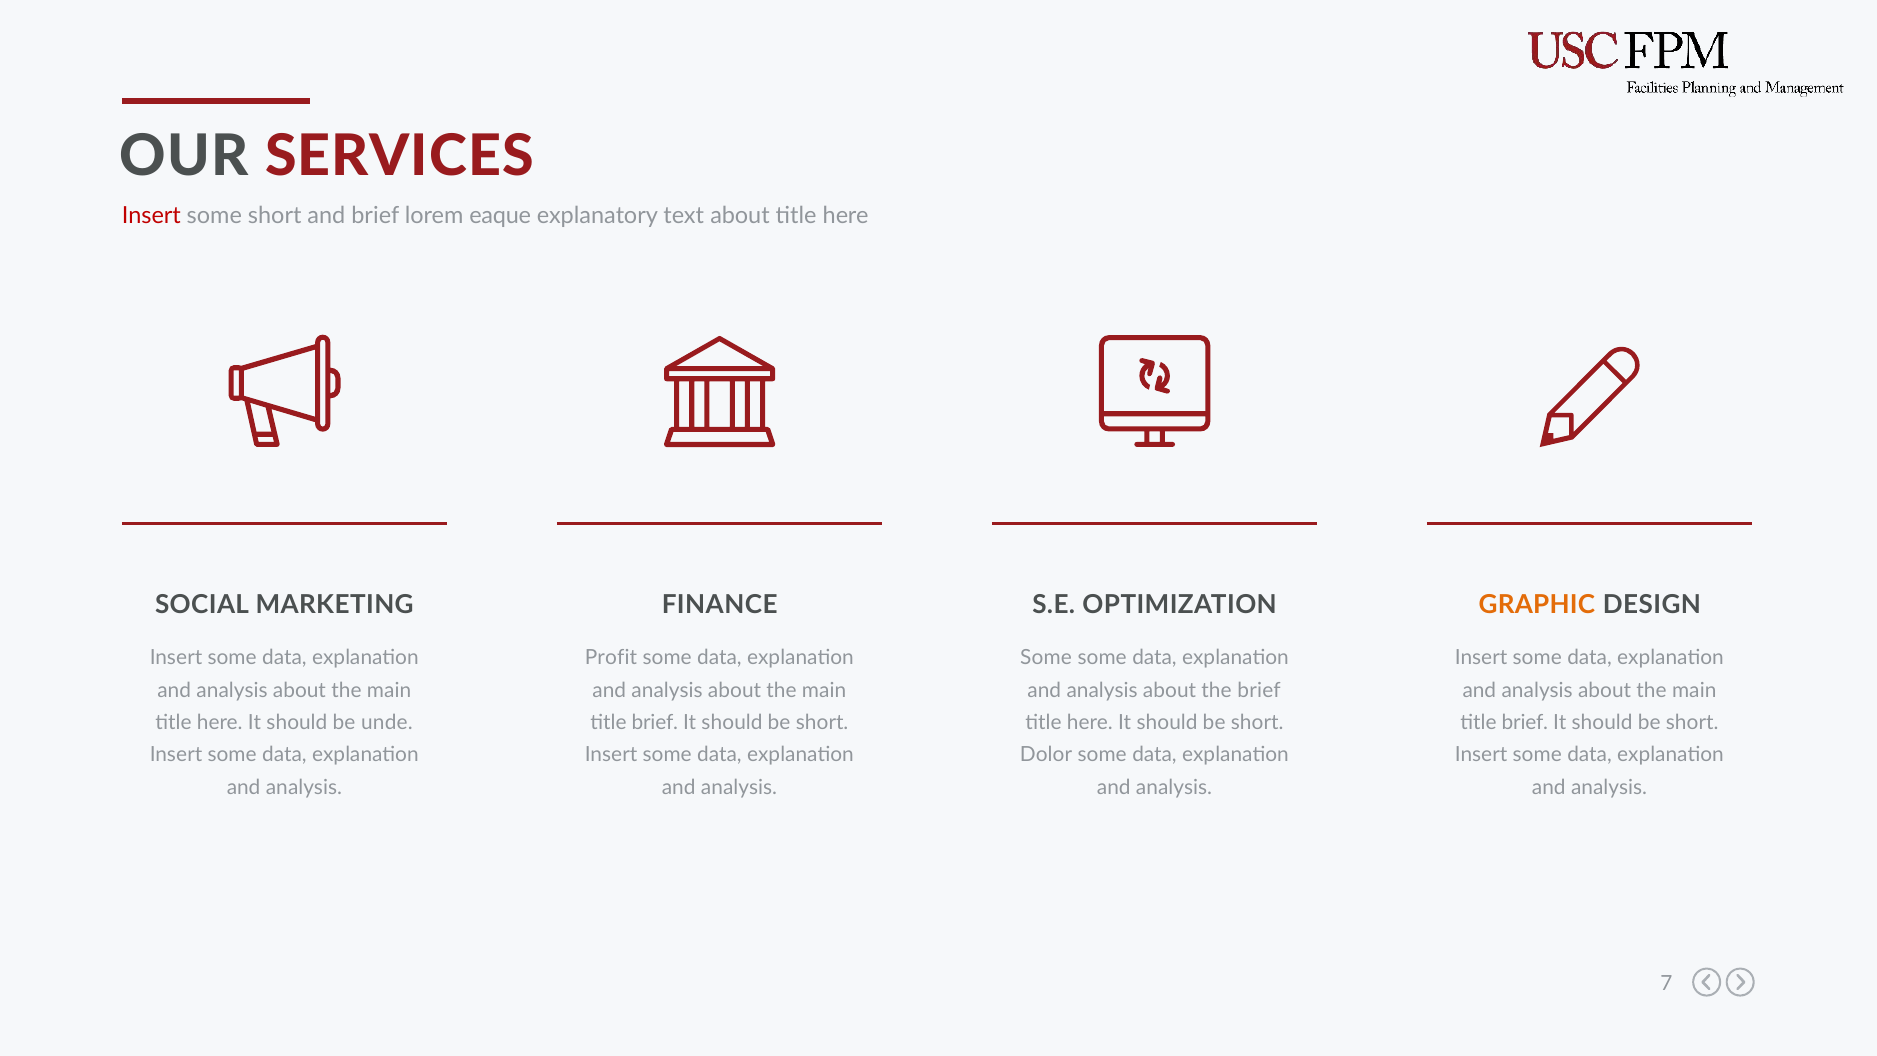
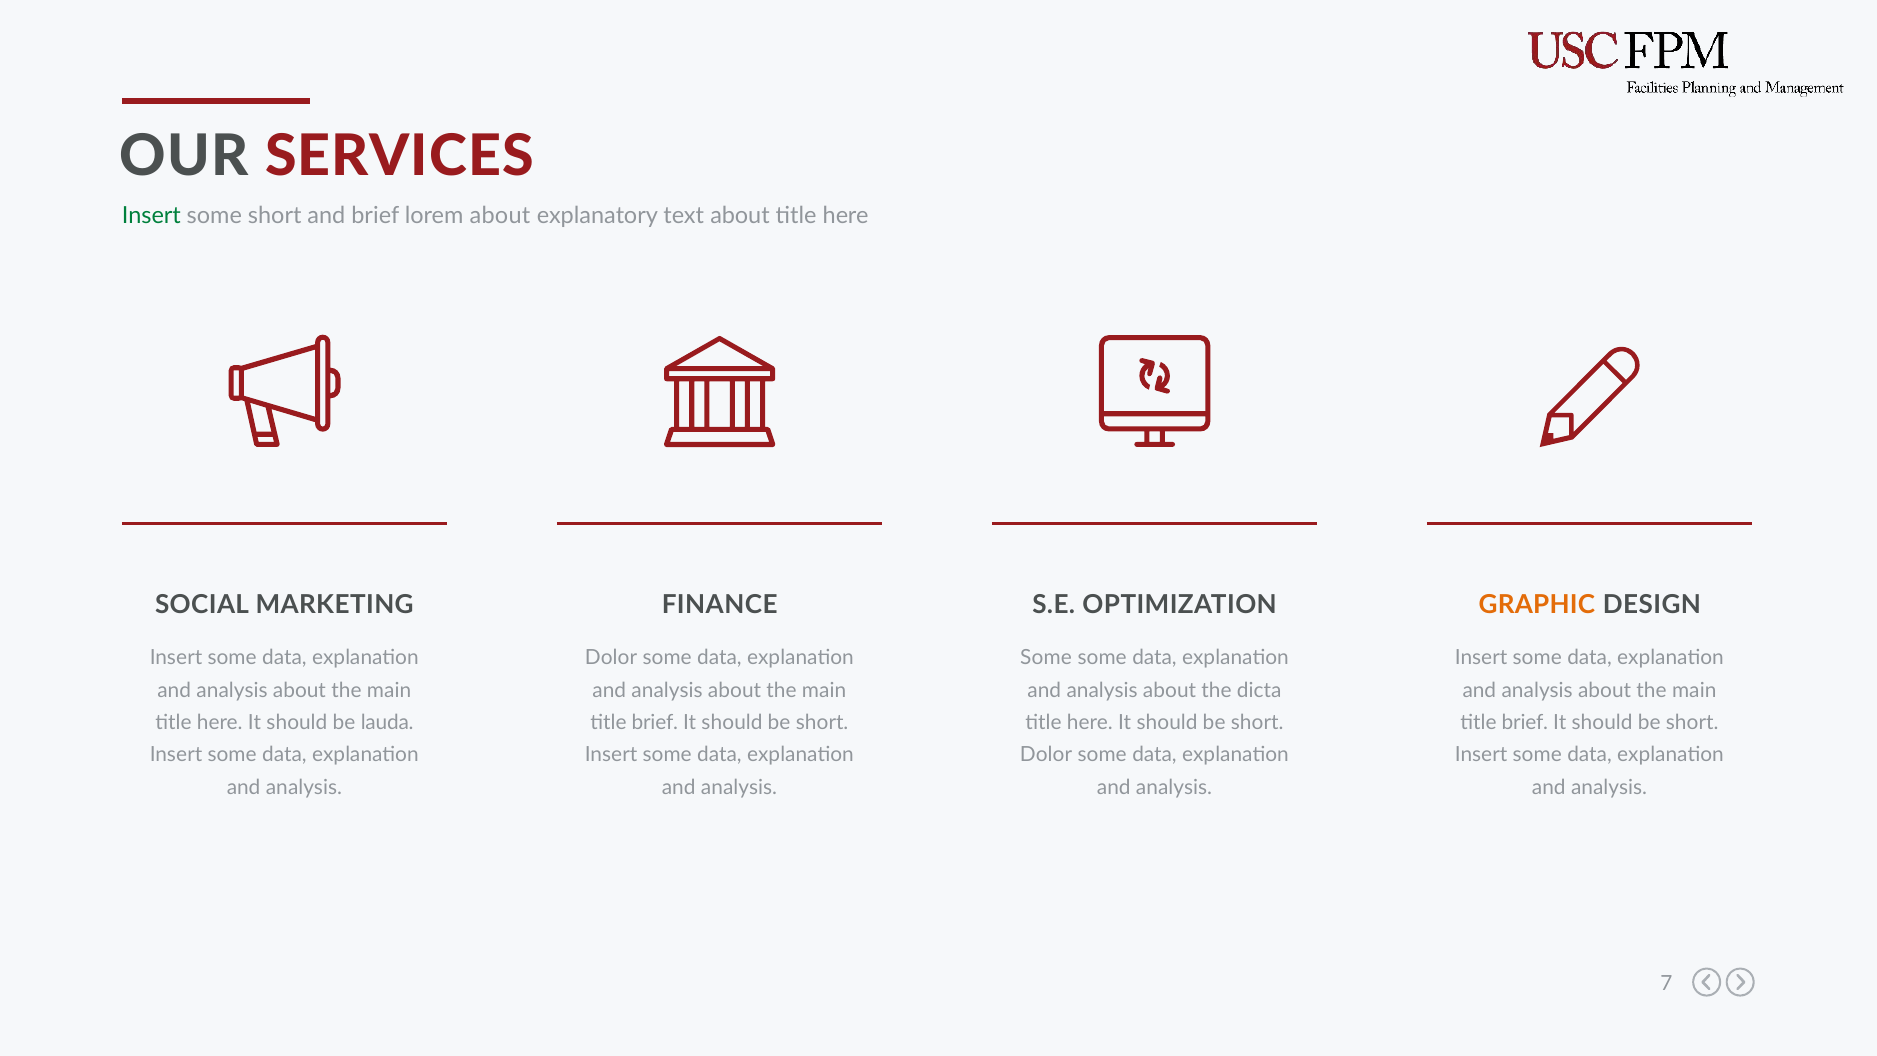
Insert colour: red -> green (151, 216)
lorem eaque: eaque -> about (500, 216)
Profit: Profit -> Dolor (611, 658)
the brief: brief -> dicta (1259, 690)
unde: unde -> lauda (387, 723)
